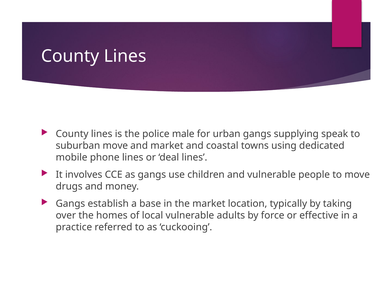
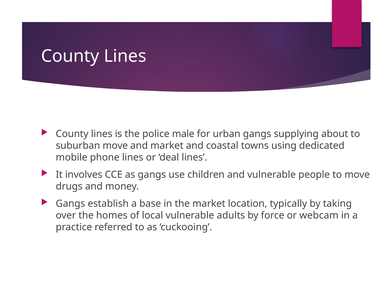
speak: speak -> about (335, 134)
effective: effective -> webcam (319, 215)
